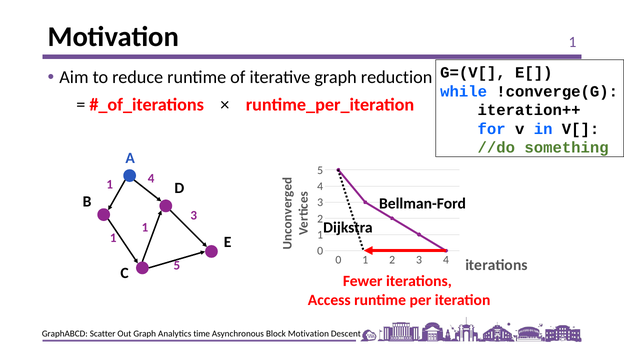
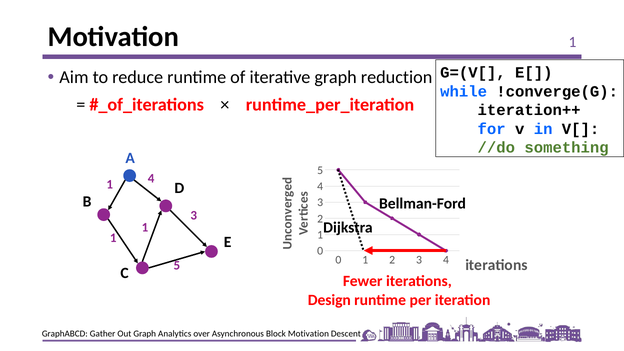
Access: Access -> Design (329, 300)
Scatter: Scatter -> Gather (103, 334)
time: time -> over (202, 334)
